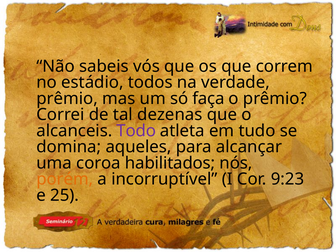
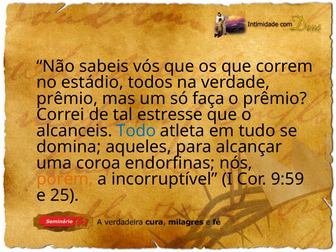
dezenas: dezenas -> estresse (170, 115)
Todo colour: purple -> blue (136, 131)
habilitados: habilitados -> endorfinas (170, 163)
9:23: 9:23 -> 9:59 (287, 179)
